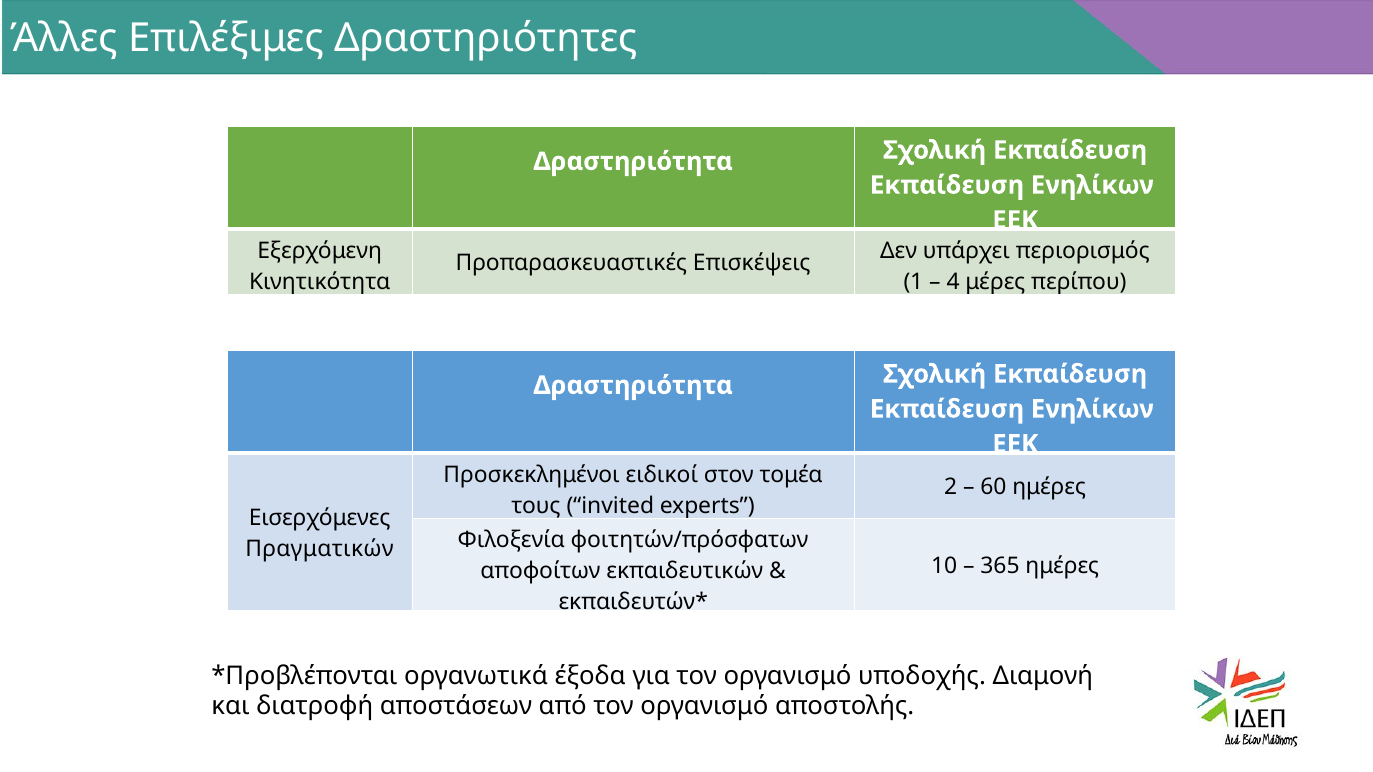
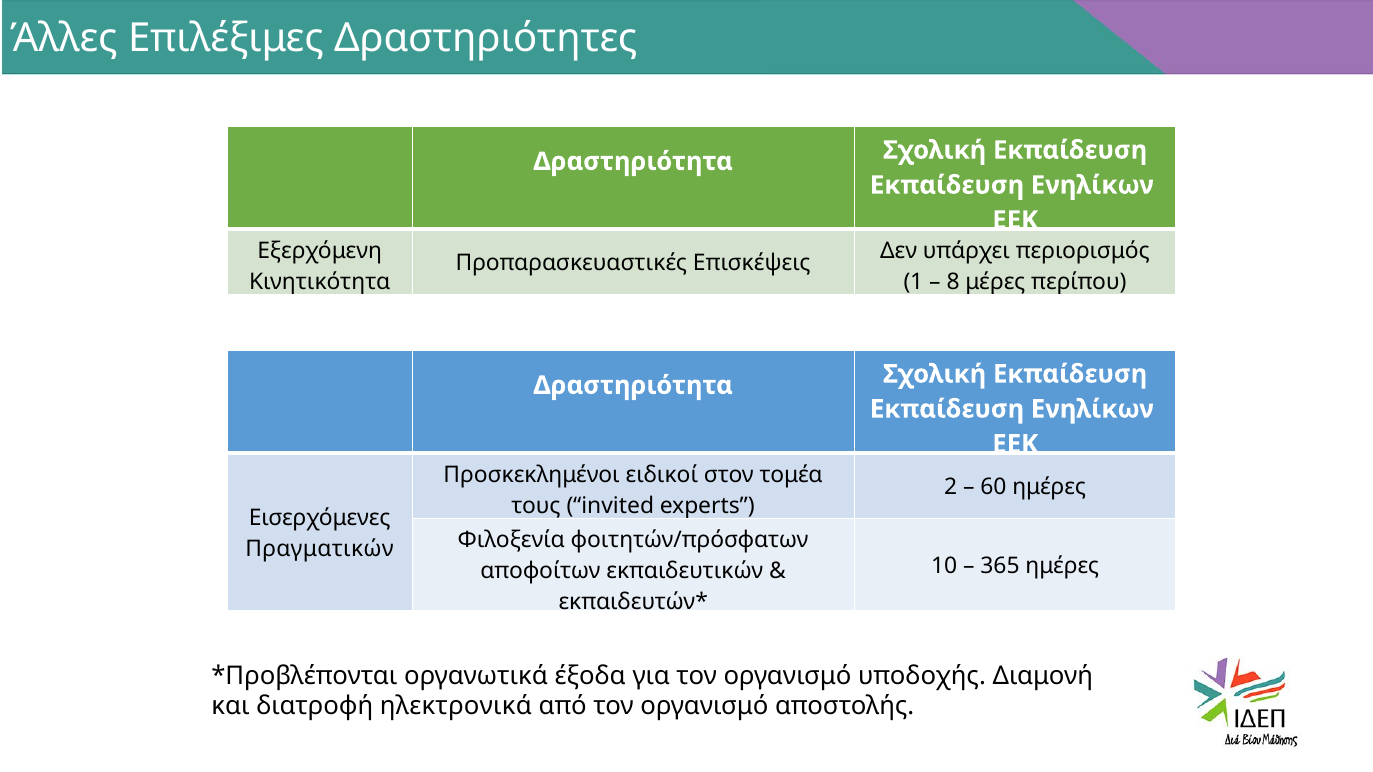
4: 4 -> 8 (953, 282)
αποστάσεων: αποστάσεων -> ηλεκτρονικά (456, 707)
